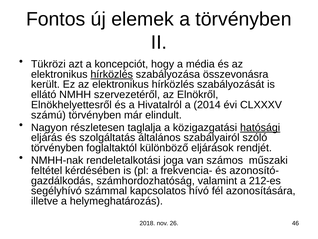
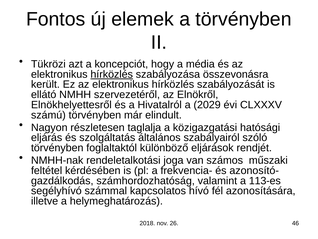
2014: 2014 -> 2029 (207, 105)
hatósági underline: present -> none (260, 127)
212-es: 212-es -> 113-es (265, 180)
